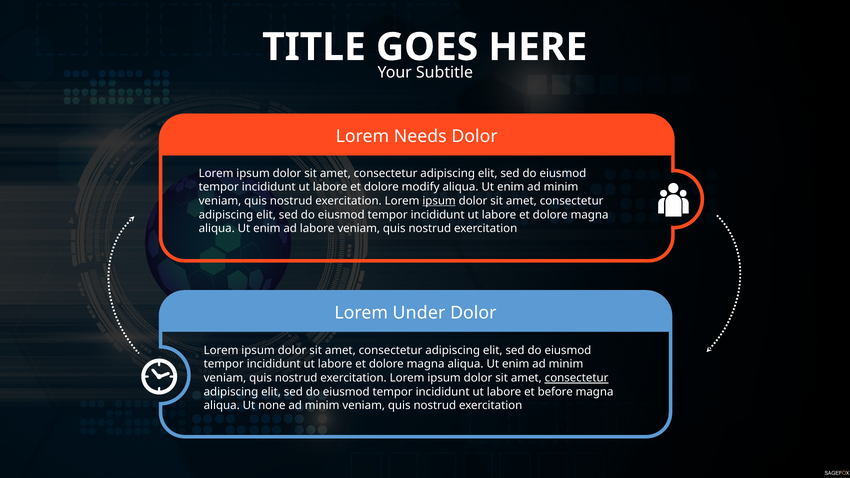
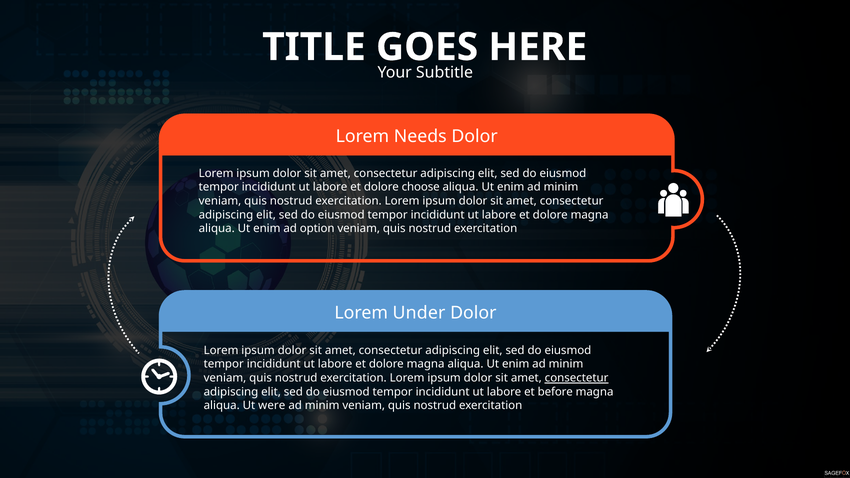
modify: modify -> choose (421, 187)
ipsum underline: present -> none (439, 201)
ad labore: labore -> option (317, 229)
none: none -> were (272, 406)
